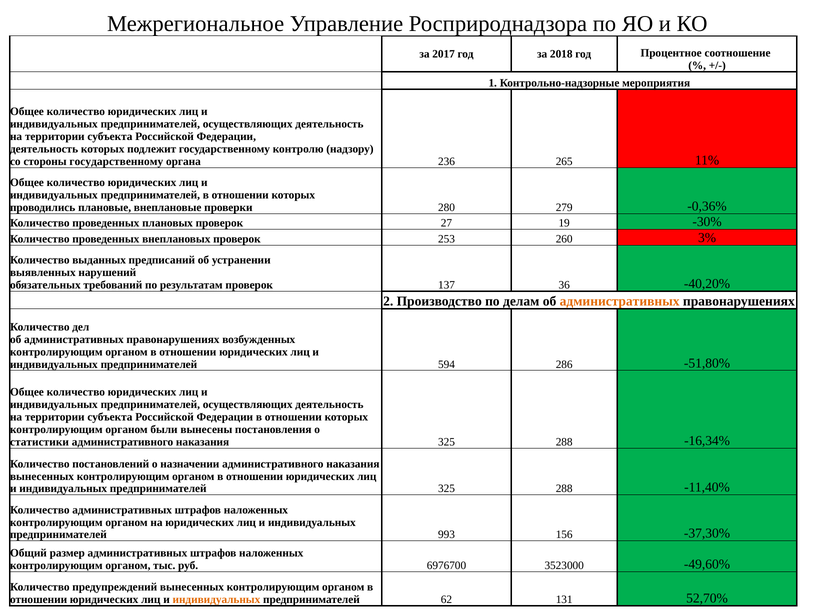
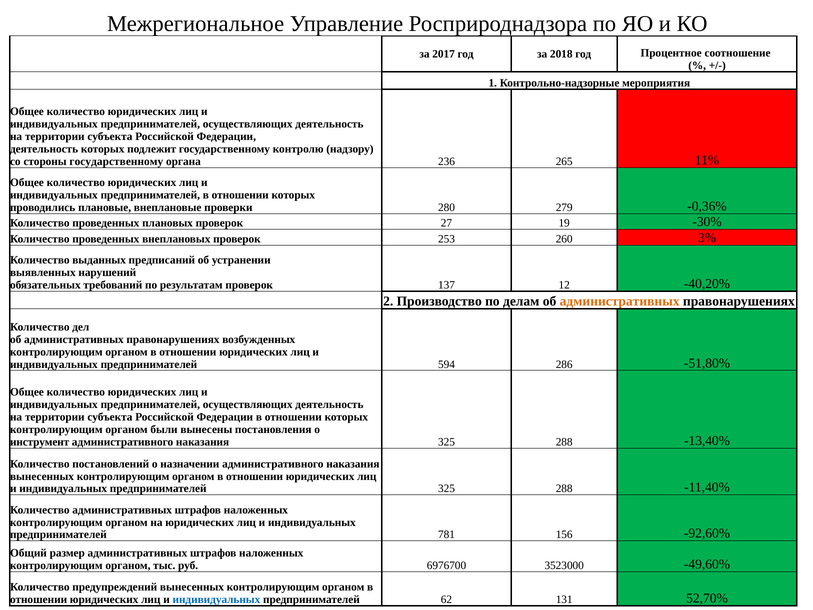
36: 36 -> 12 (564, 285)
статистики: статистики -> инструмент (40, 442)
-16,34%: -16,34% -> -13,40% (707, 441)
993: 993 -> 781 (447, 535)
-37,30%: -37,30% -> -92,60% (707, 533)
индивидуальных colour: orange -> blue (216, 599)
